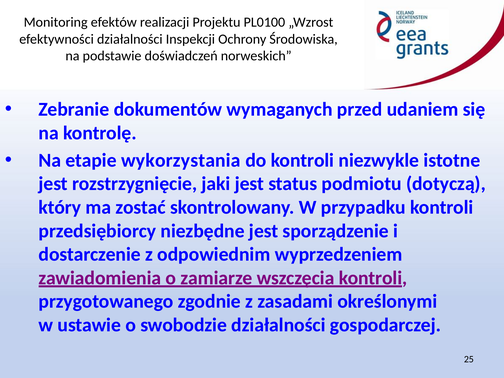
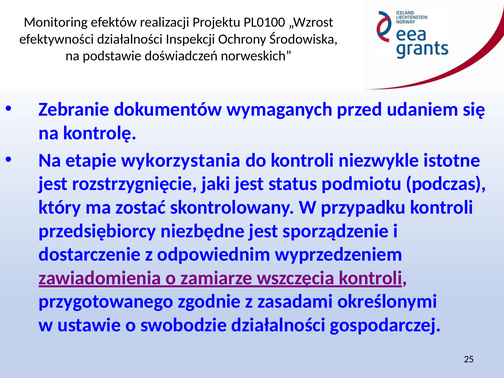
dotyczą: dotyczą -> podczas (446, 184)
